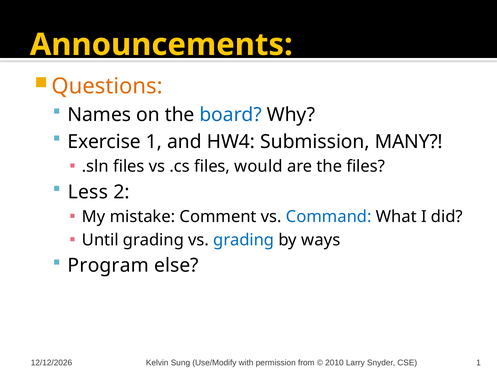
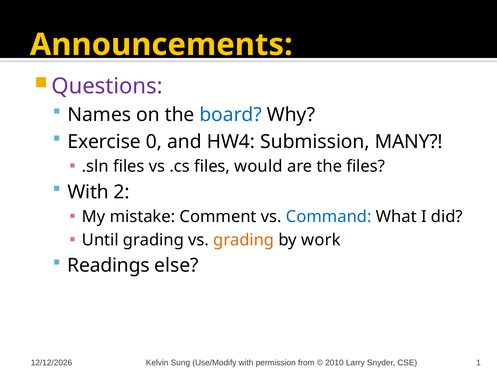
Questions colour: orange -> purple (107, 86)
Exercise 1: 1 -> 0 (154, 142)
Less: Less -> With (88, 192)
grading colour: blue -> orange (244, 240)
ways: ways -> work (321, 240)
Program: Program -> Readings (108, 265)
